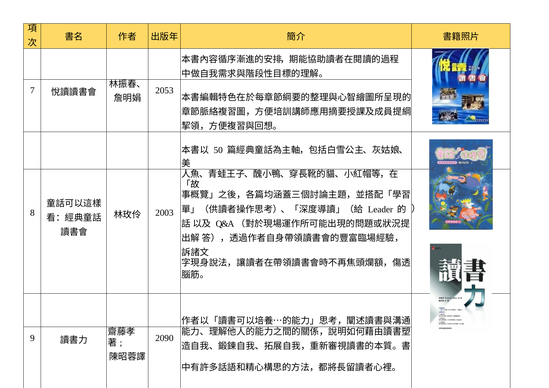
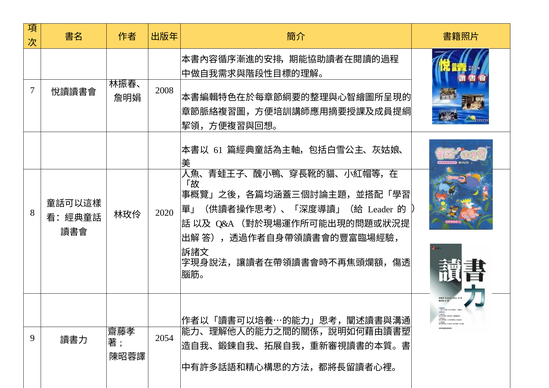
2053: 2053 -> 2008 (164, 90)
50: 50 -> 61 (218, 150)
2003: 2003 -> 2020 (164, 213)
2090: 2090 -> 2054 (164, 338)
